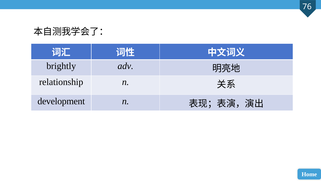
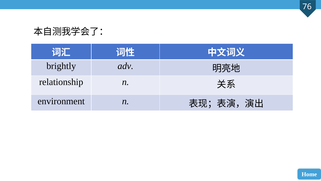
development: development -> environment (61, 101)
